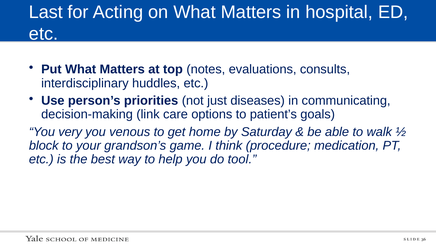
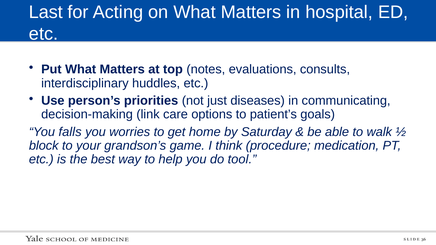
very: very -> falls (70, 132)
venous: venous -> worries (130, 132)
